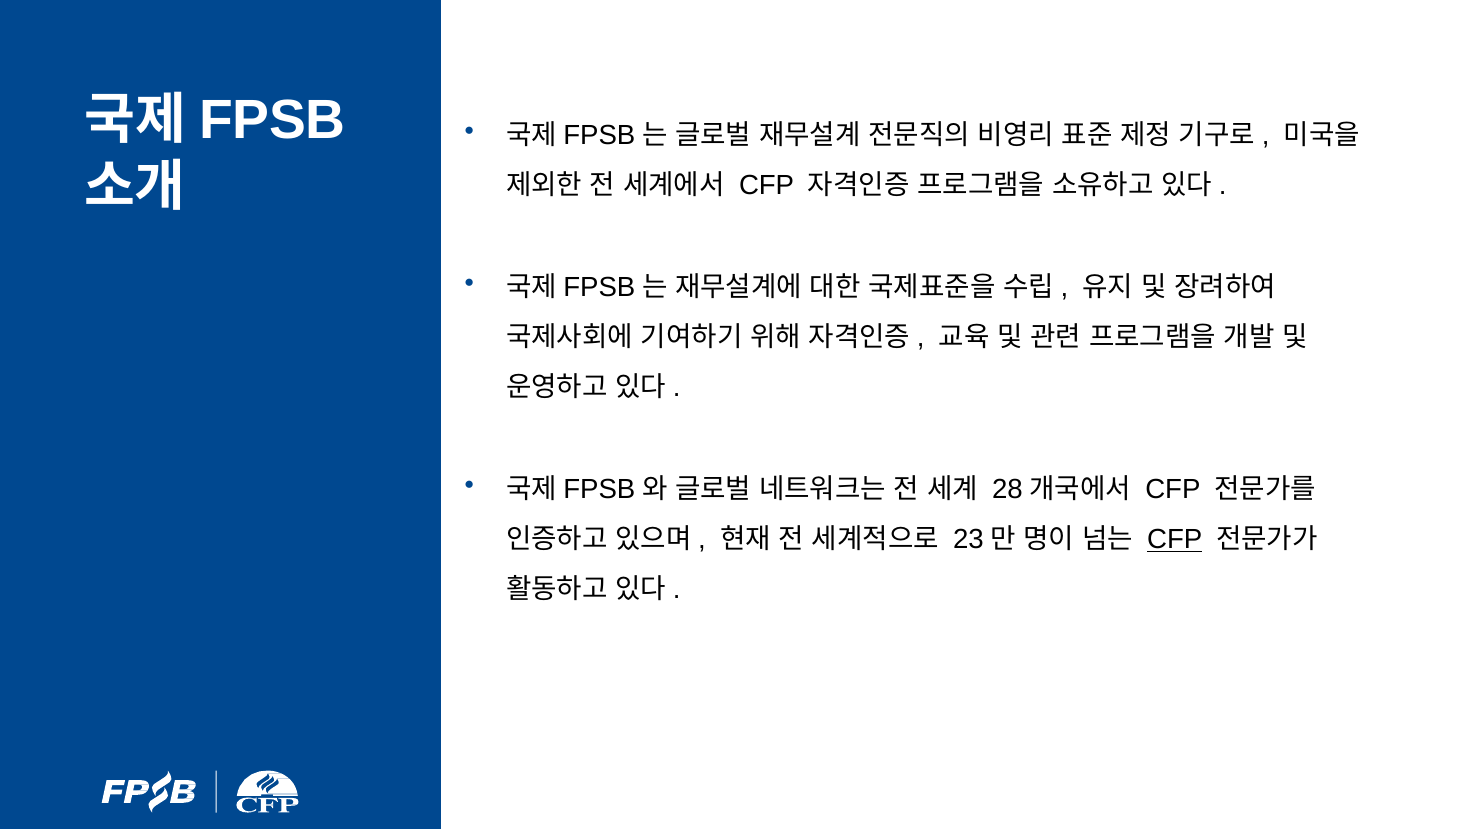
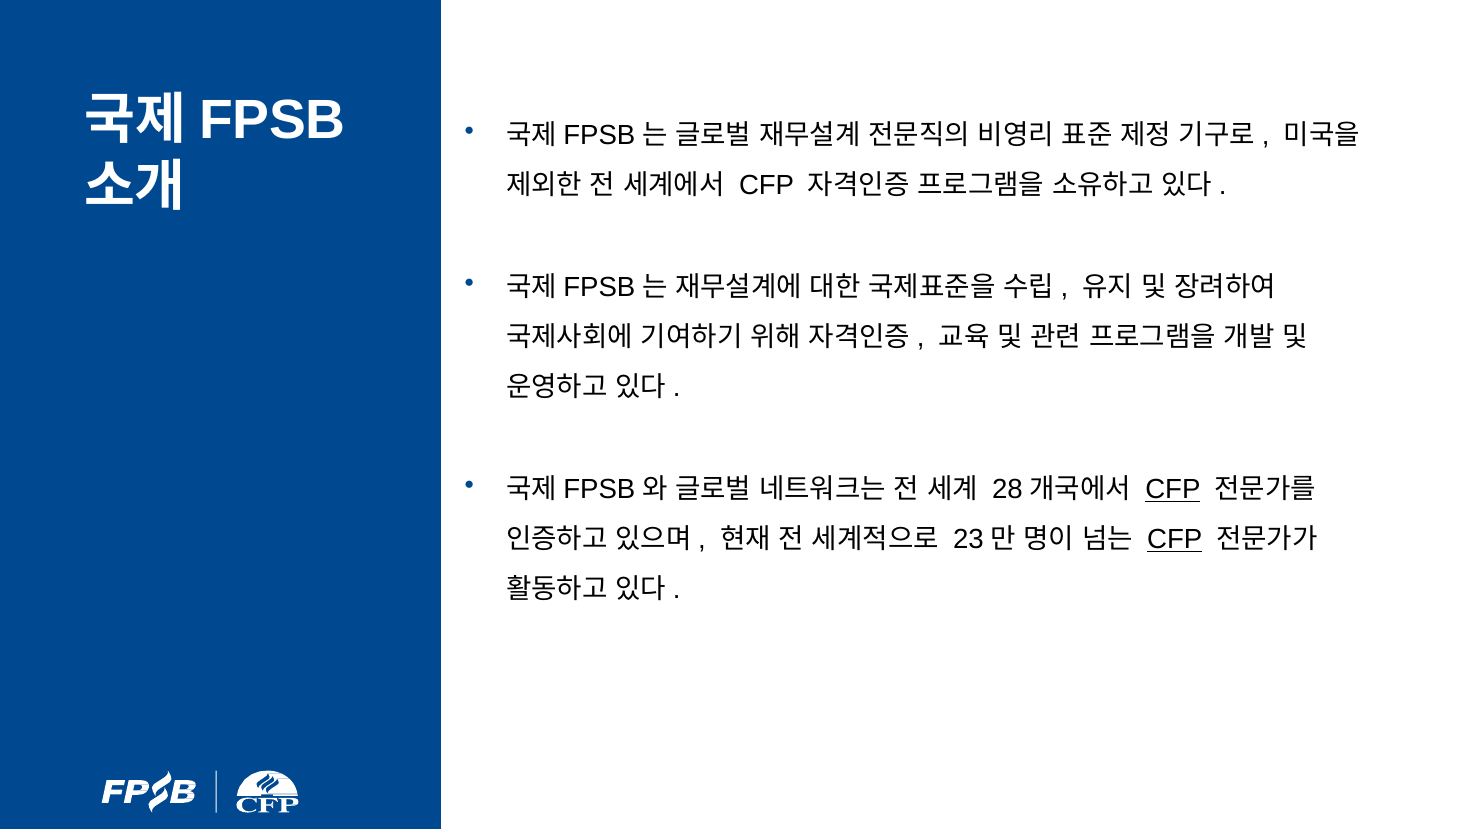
CFP underline: none -> present (1173, 489)
